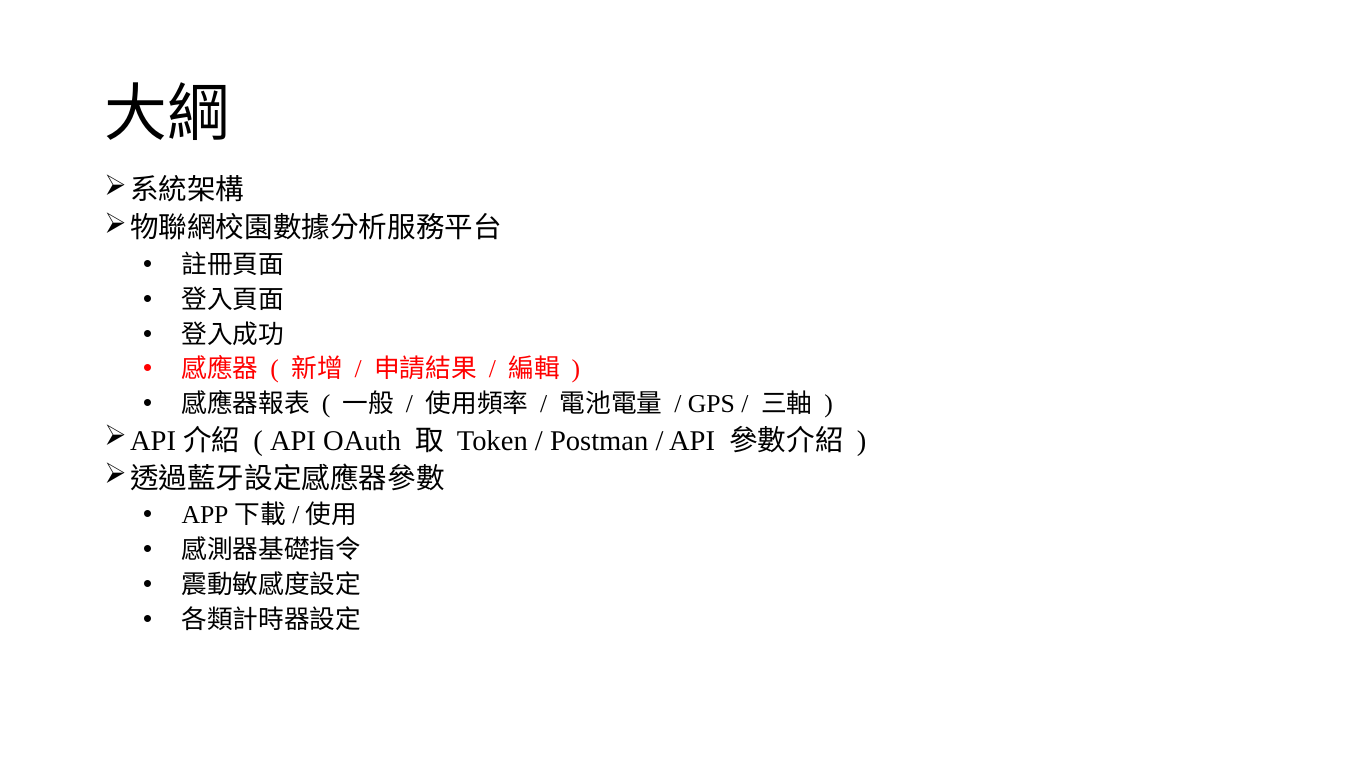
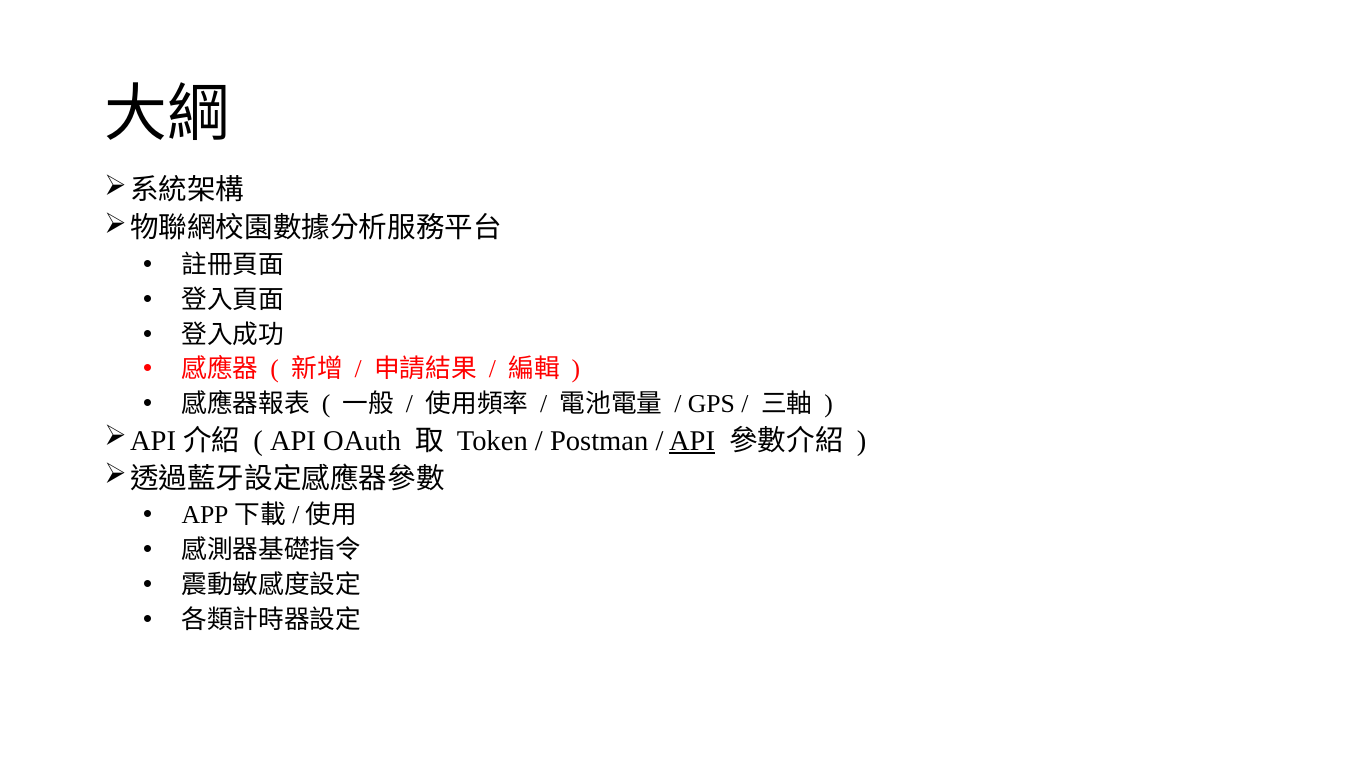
API underline: none -> present (692, 440)
